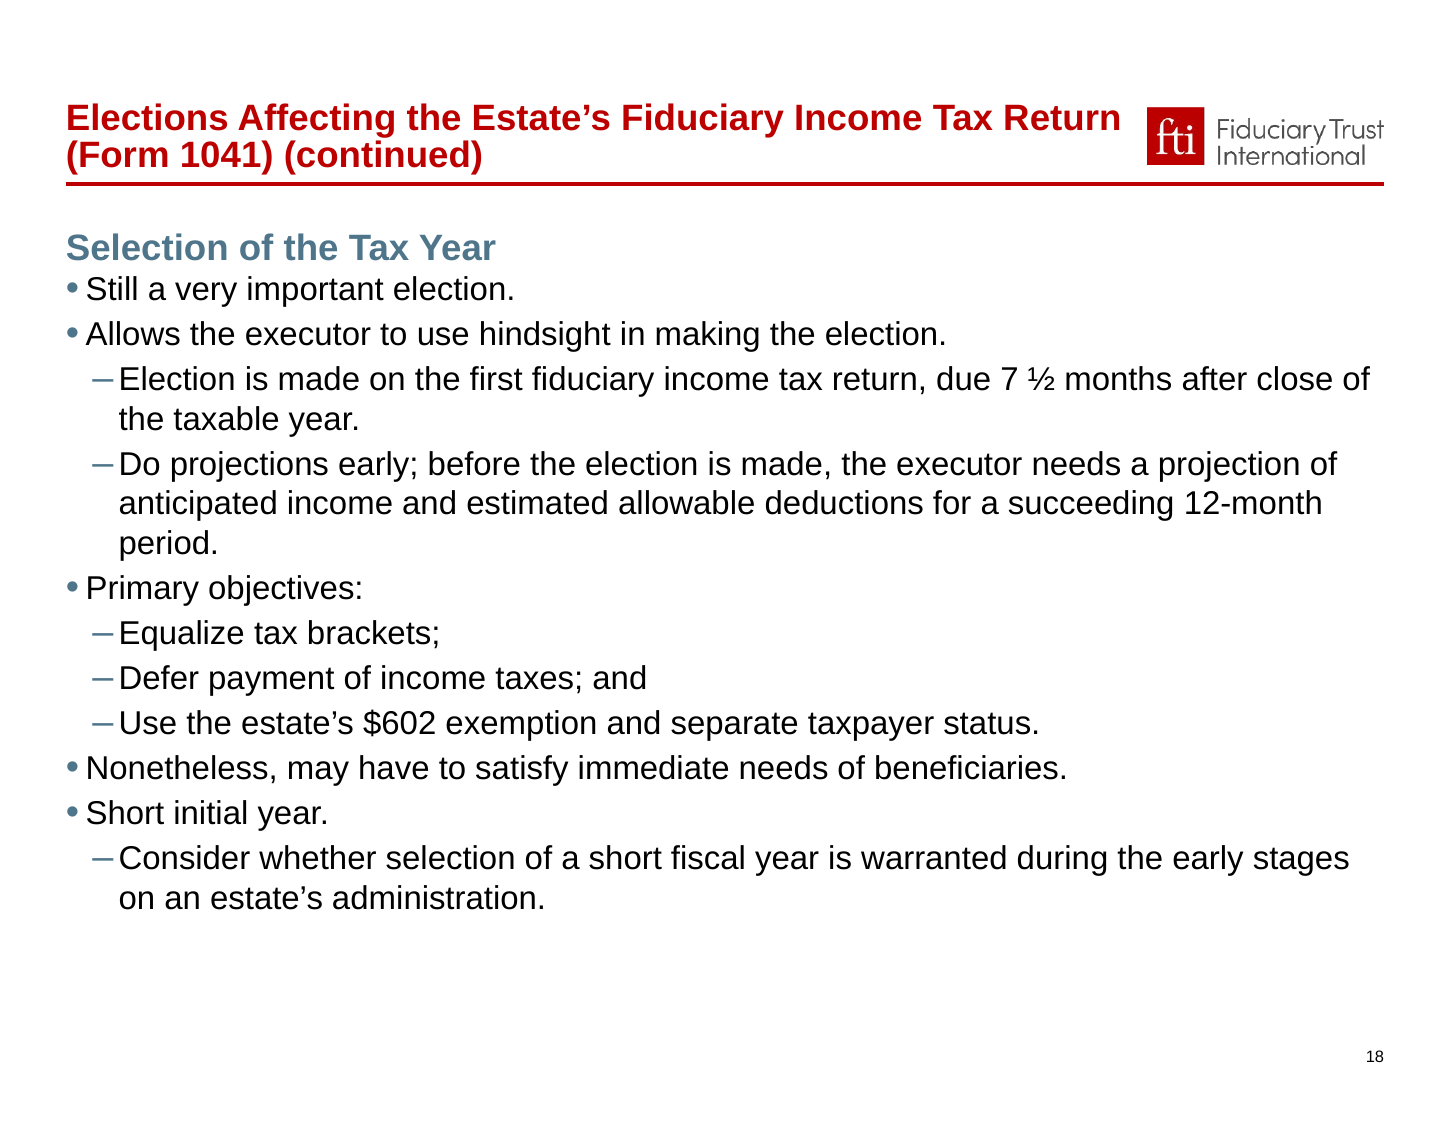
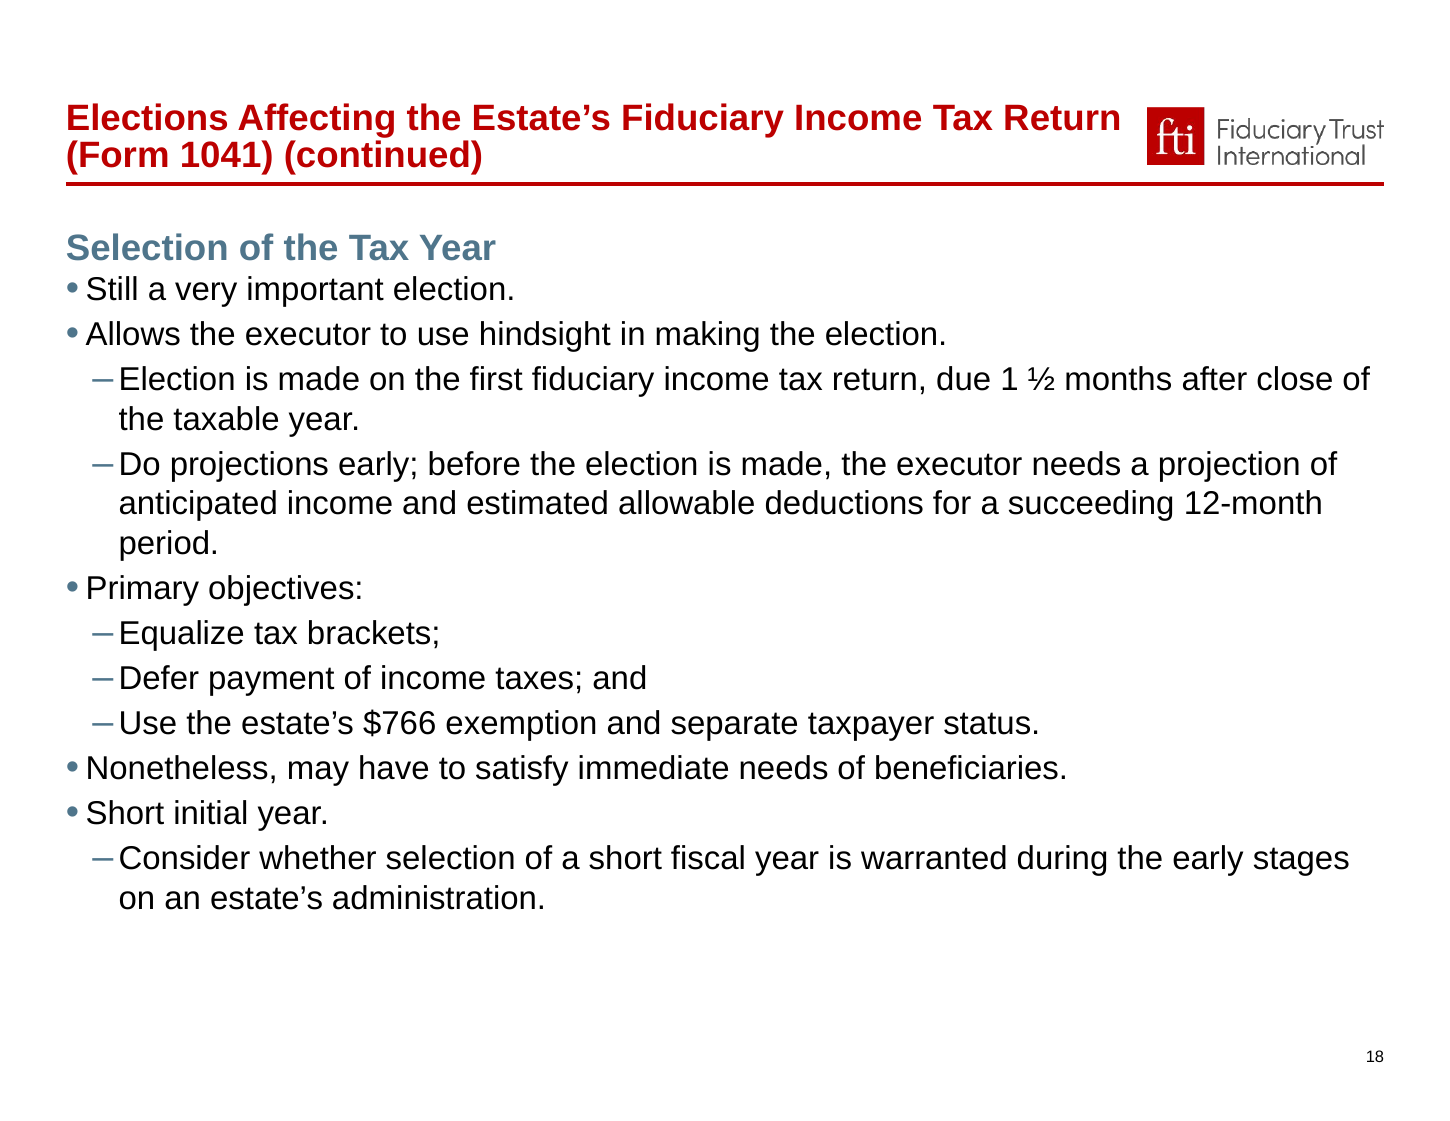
7: 7 -> 1 (1009, 380)
$602: $602 -> $766 (400, 723)
